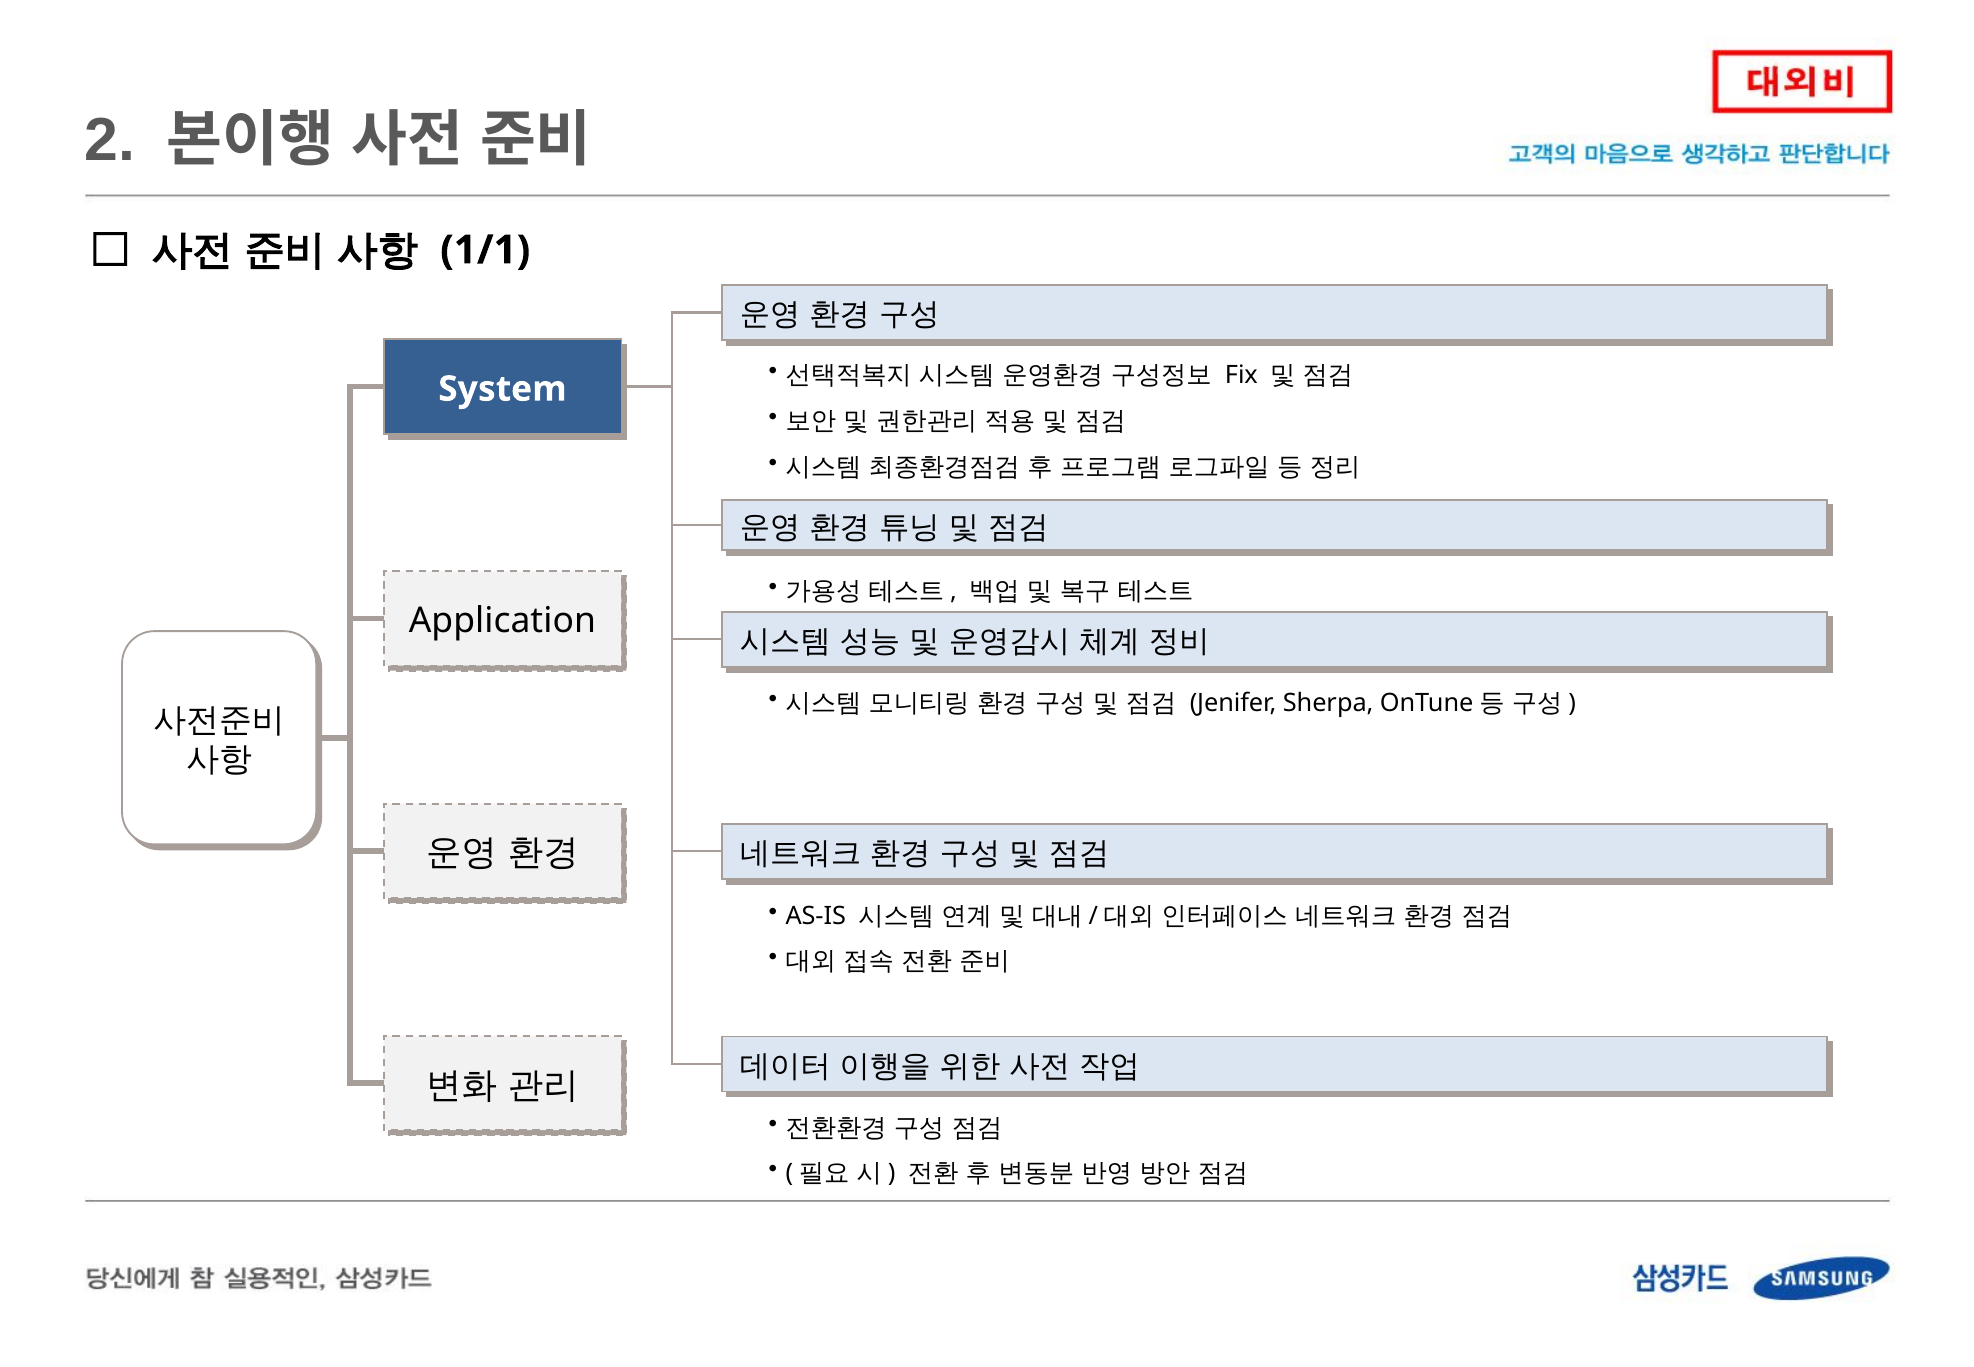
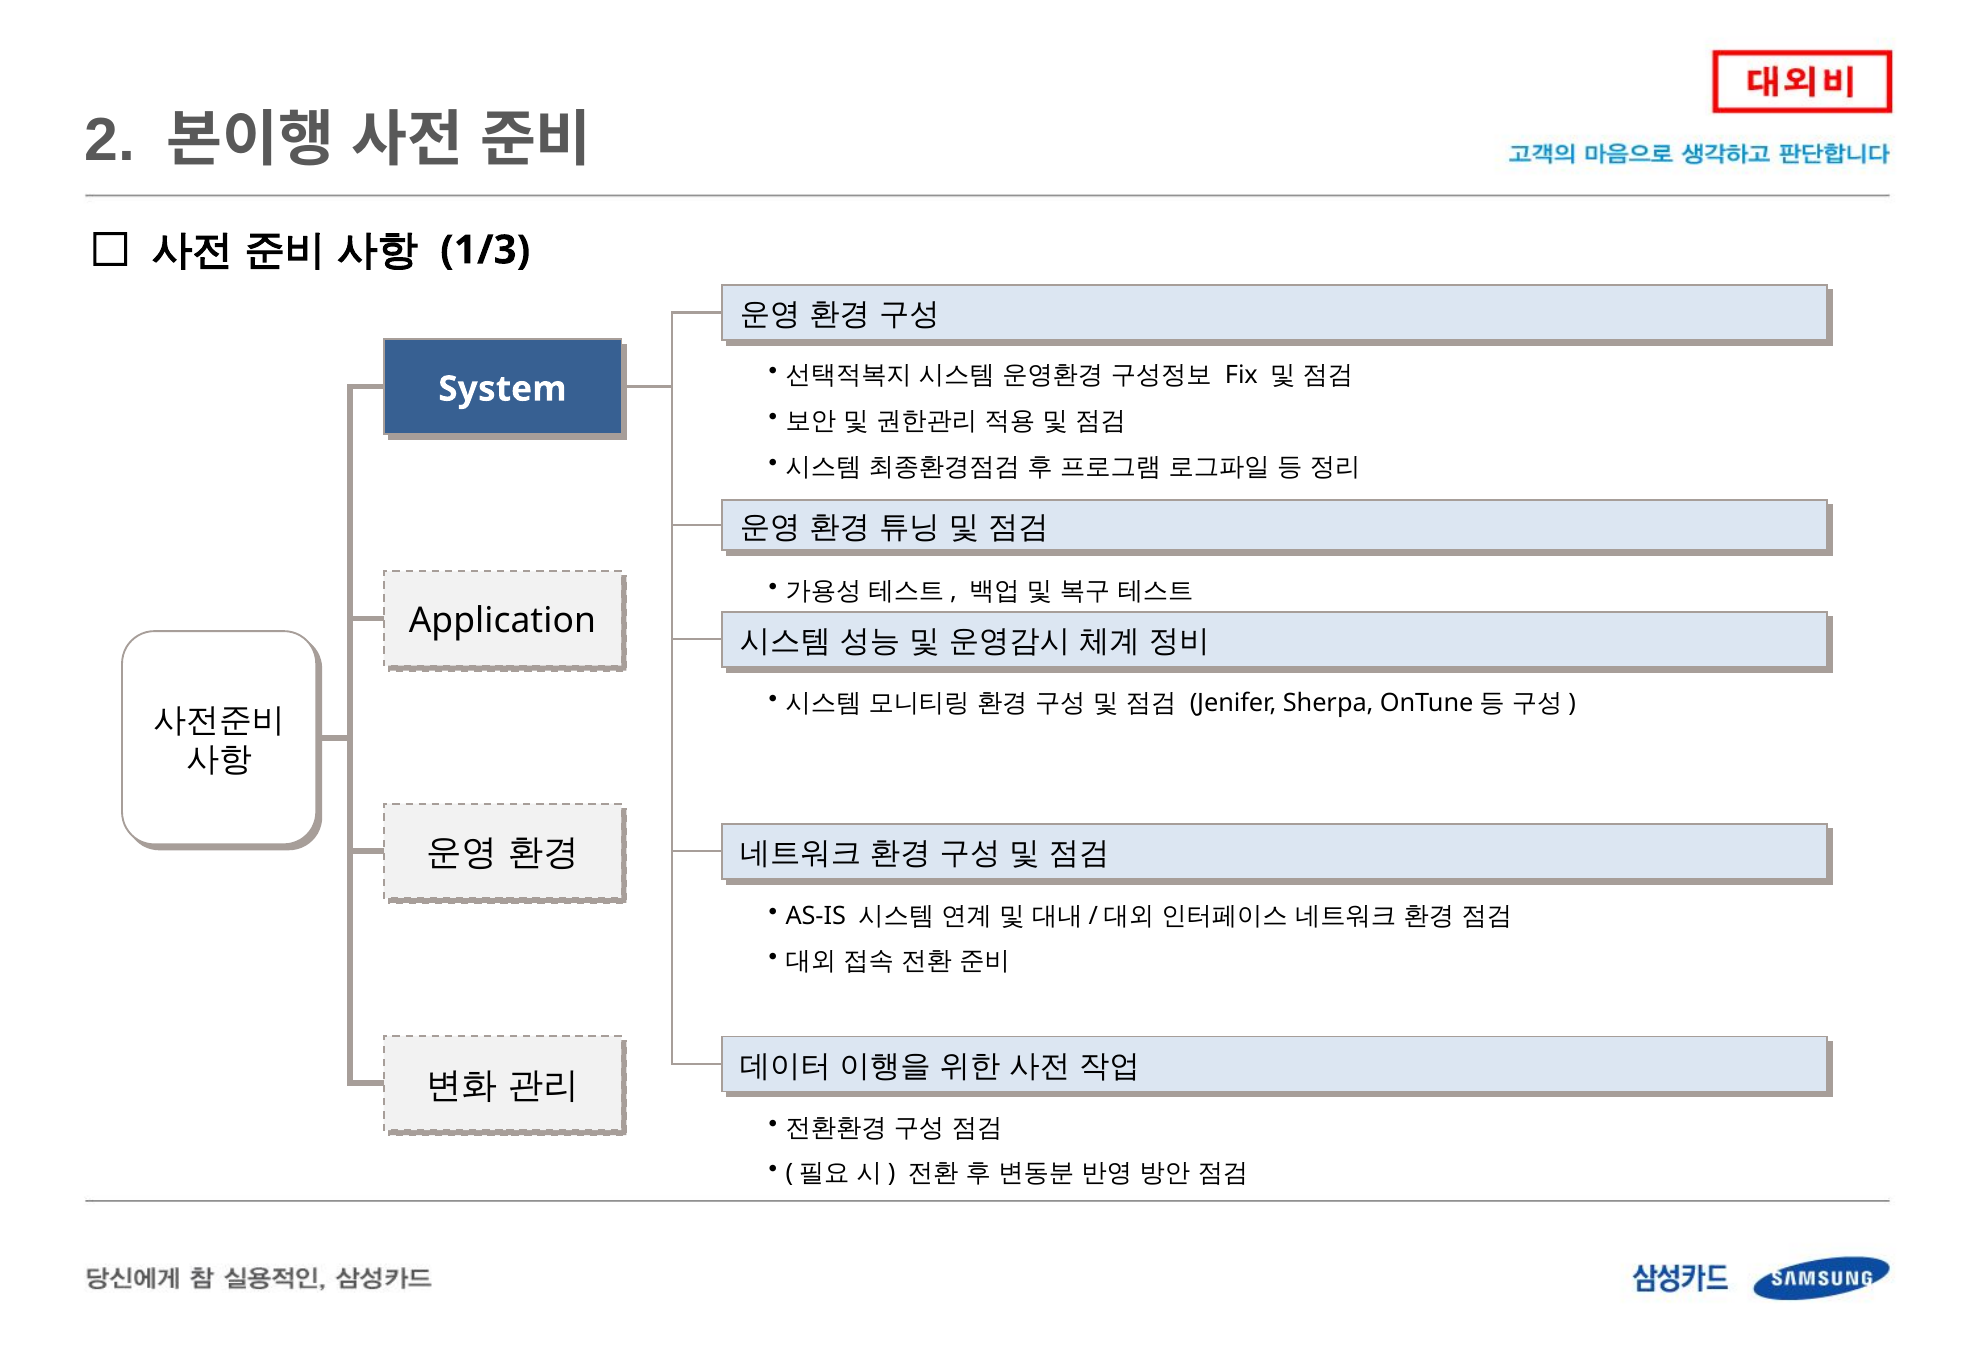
1/1: 1/1 -> 1/3 (485, 250)
